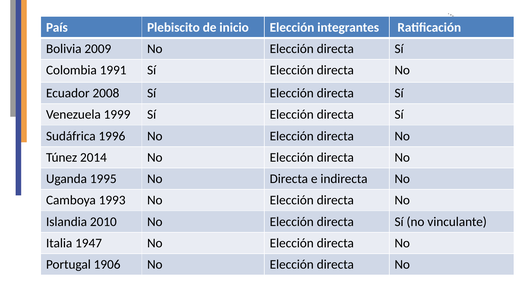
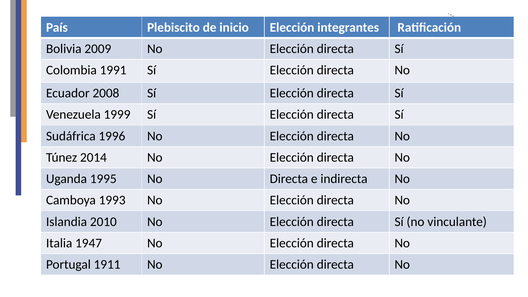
1906: 1906 -> 1911 (107, 265)
